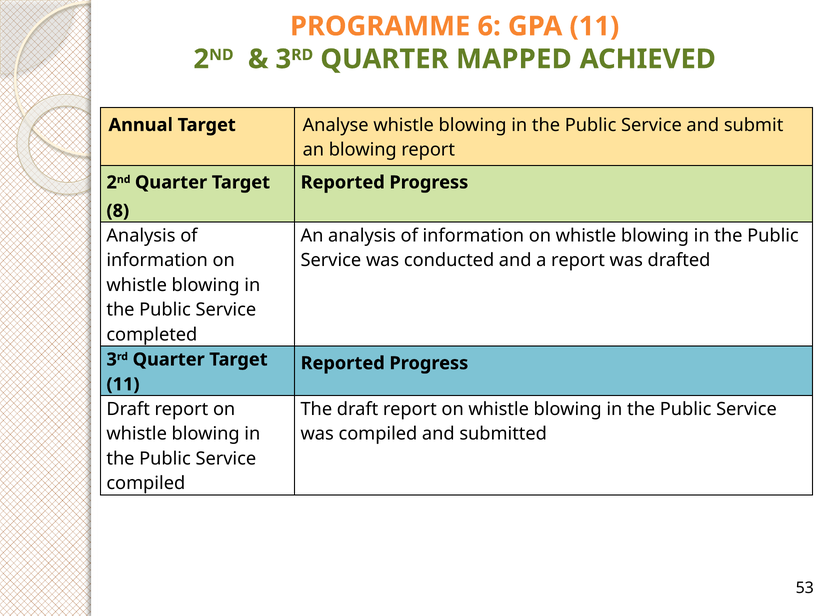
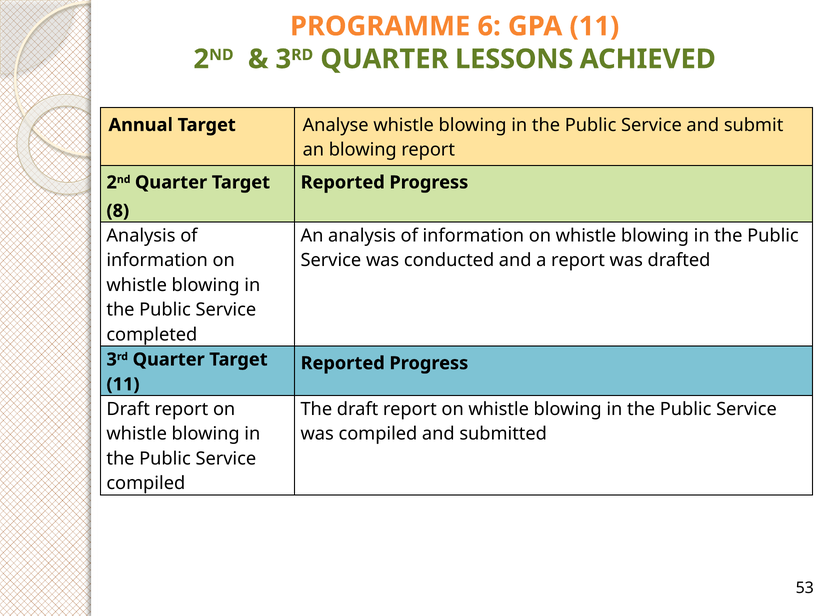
MAPPED: MAPPED -> LESSONS (514, 59)
